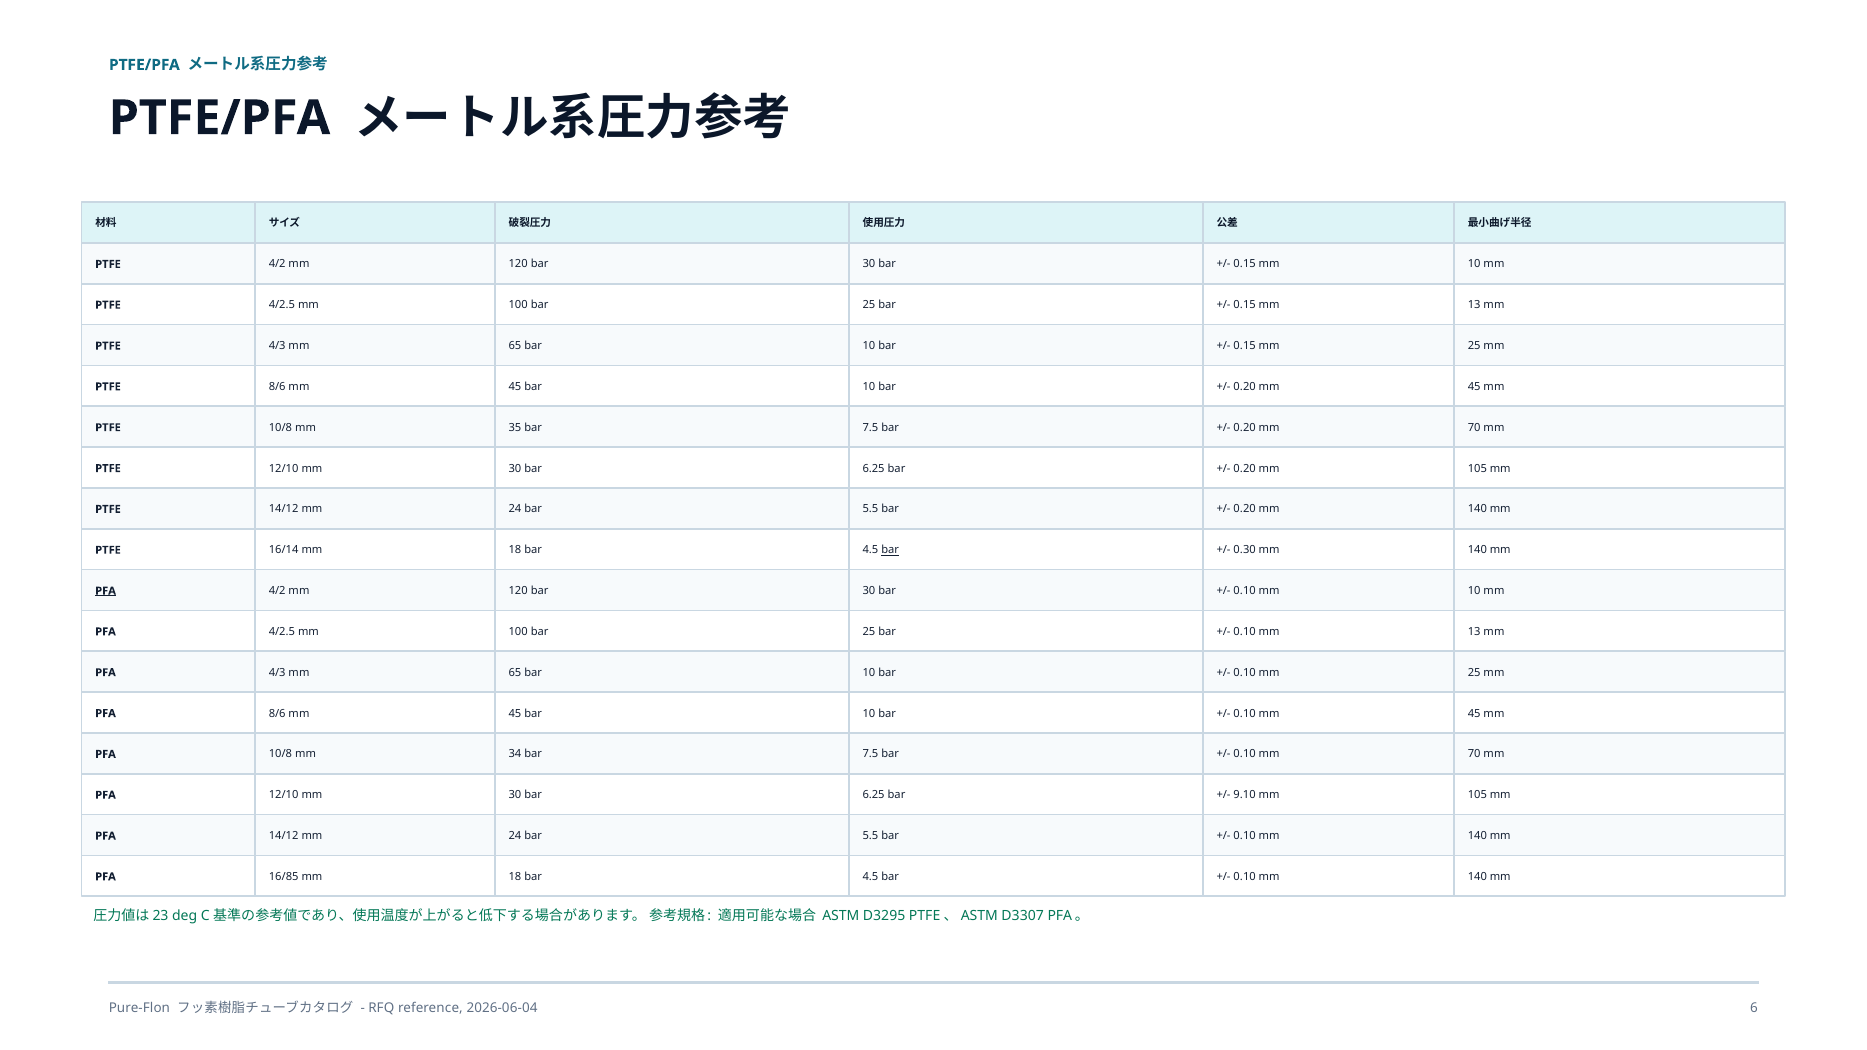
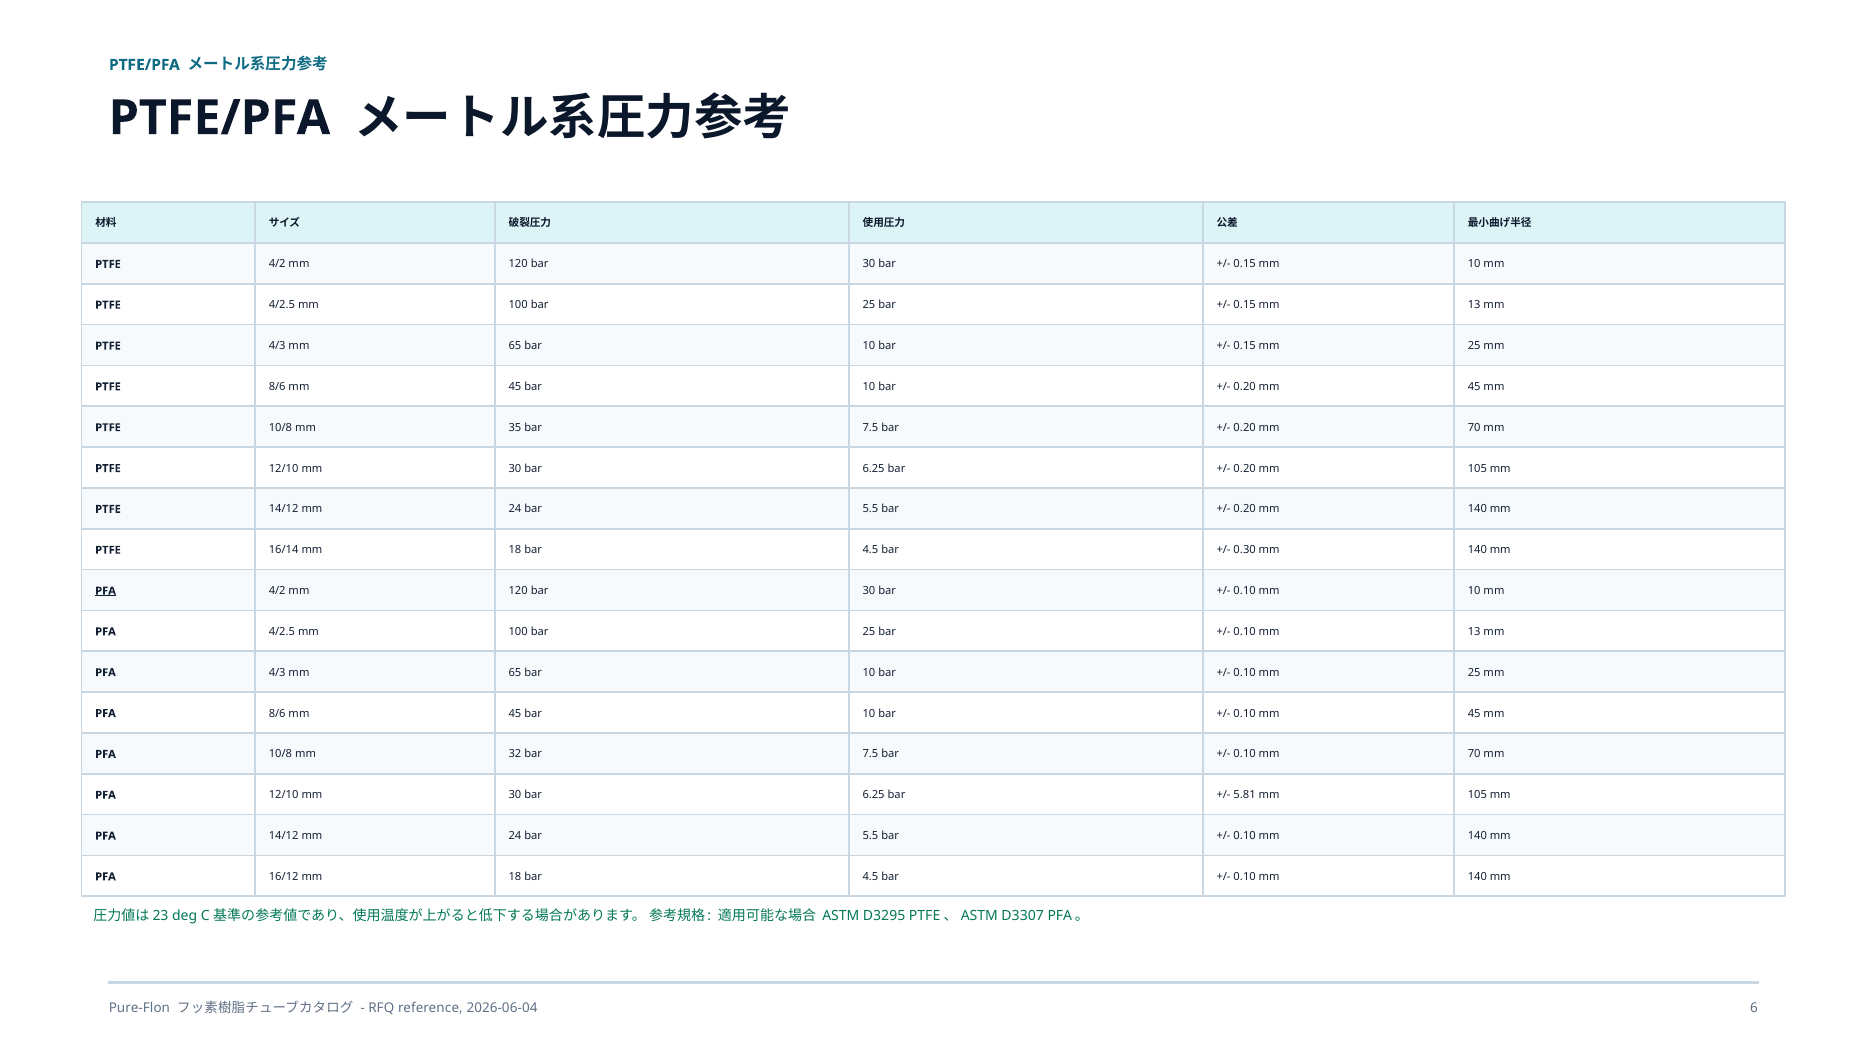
bar underline: present -> none (890, 550)
34: 34 -> 32 (515, 754)
9.10: 9.10 -> 5.81 (1245, 795)
16/85: 16/85 -> 16/12 (284, 877)
